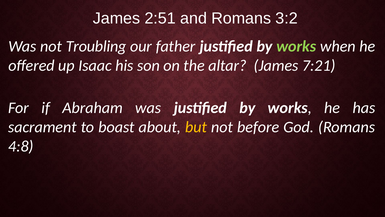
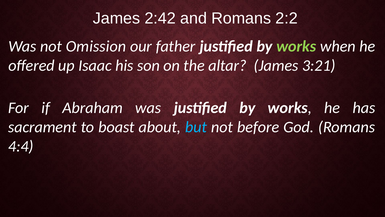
2:51: 2:51 -> 2:42 (160, 18)
3:2: 3:2 -> 2:2 (287, 18)
Troubling: Troubling -> Omission (96, 46)
7:21: 7:21 -> 3:21 (319, 65)
but colour: yellow -> light blue (196, 127)
4:8: 4:8 -> 4:4 (21, 146)
